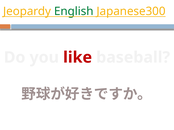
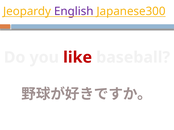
English colour: green -> purple (74, 11)
